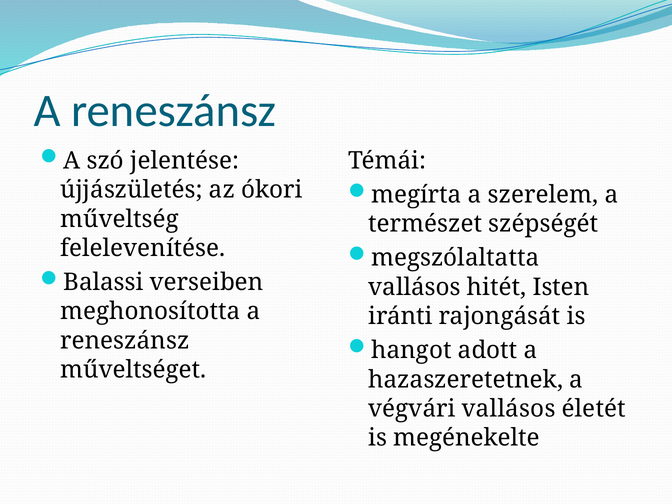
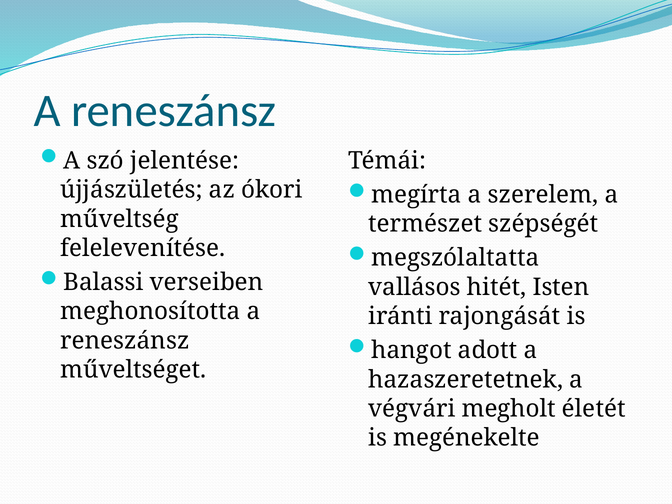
végvári vallásos: vallásos -> megholt (509, 409)
